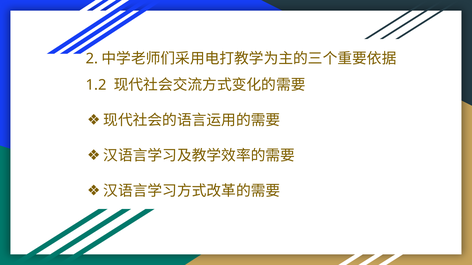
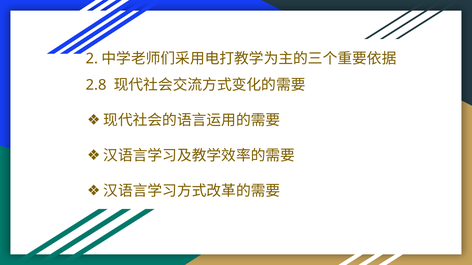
1.2: 1.2 -> 2.8 (96, 85)
